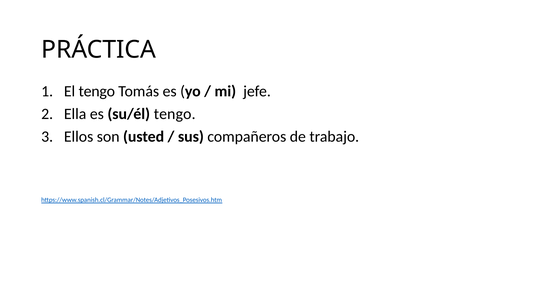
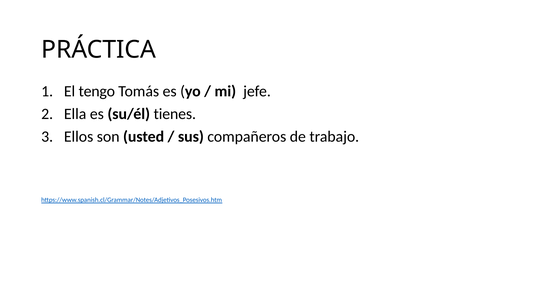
su/él tengo: tengo -> tienes (175, 114)
